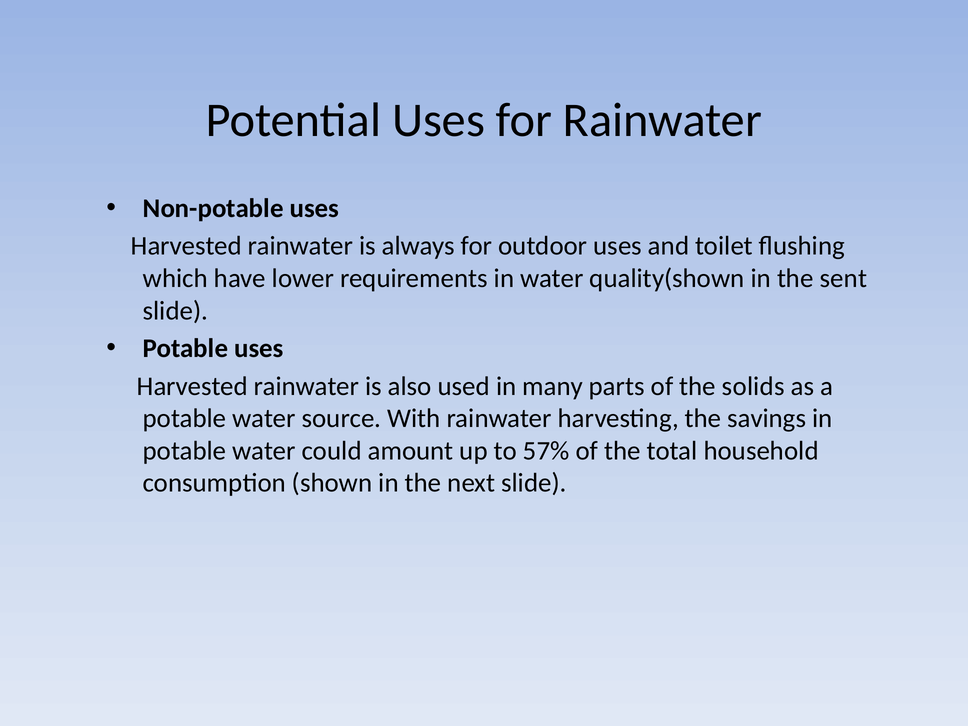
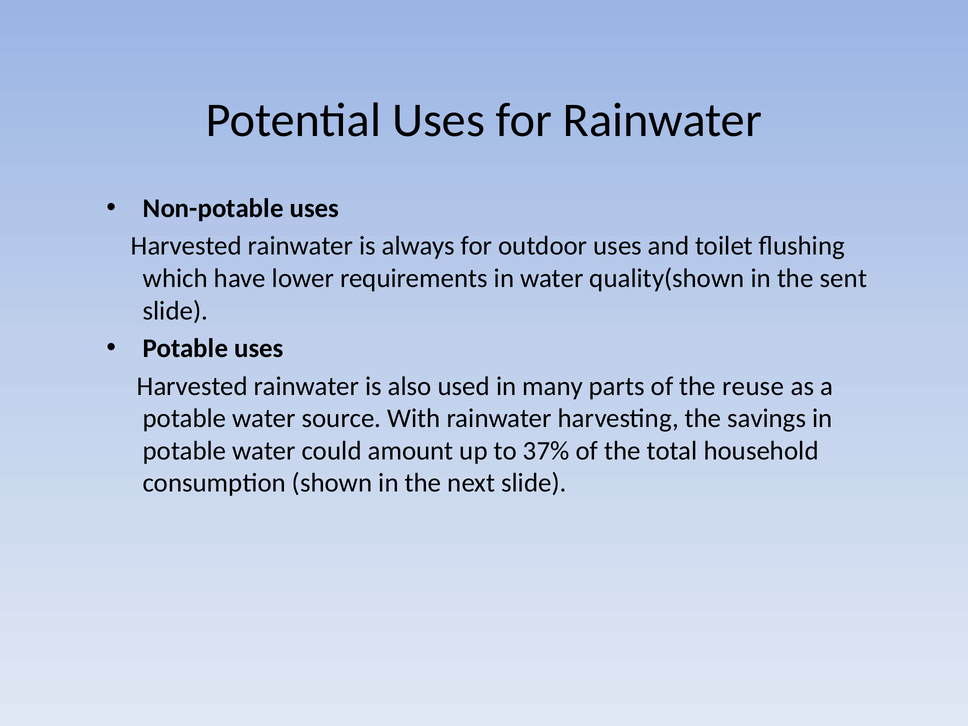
solids: solids -> reuse (753, 386)
57%: 57% -> 37% (546, 451)
